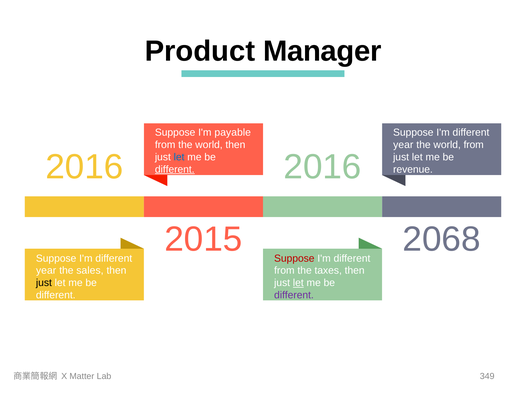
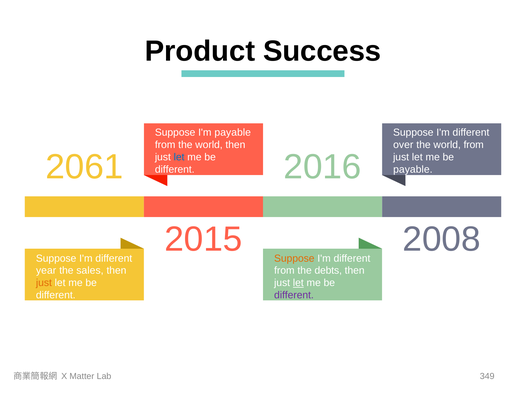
Manager: Manager -> Success (322, 51)
year: year -> over (403, 145)
2016: 2016 -> 2061 (84, 167)
different underline: present -> none (175, 170)
revenue: revenue -> payable (413, 170)
2068: 2068 -> 2008 (442, 240)
Suppose colour: red -> orange (294, 259)
taxes: taxes -> debts (328, 271)
just colour: black -> orange (44, 283)
